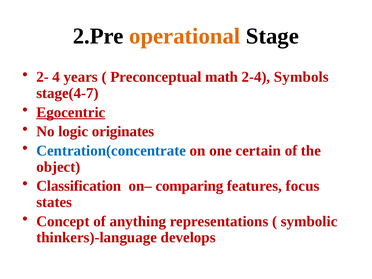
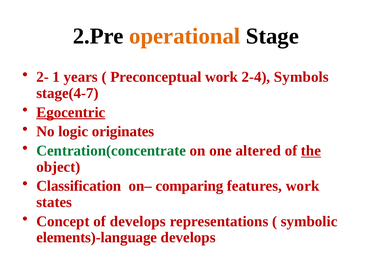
4: 4 -> 1 (56, 77)
Preconceptual math: math -> work (222, 77)
Centration(concentrate colour: blue -> green (111, 151)
certain: certain -> altered (258, 151)
the underline: none -> present (311, 151)
features focus: focus -> work (303, 186)
of anything: anything -> develops (138, 221)
thinkers)-language: thinkers)-language -> elements)-language (97, 238)
